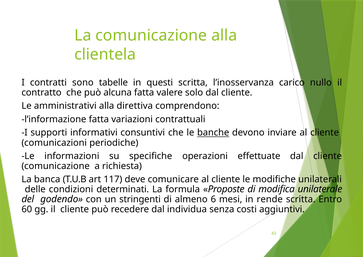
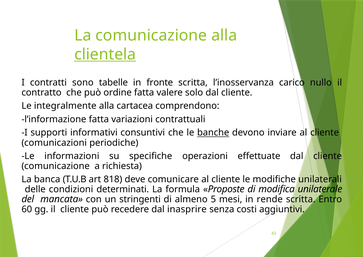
clientela underline: none -> present (105, 54)
questi: questi -> fronte (160, 82)
alcuna: alcuna -> ordine (118, 92)
amministrativi: amministrativi -> integralmente (65, 106)
direttiva: direttiva -> cartacea (135, 106)
117: 117 -> 818 (113, 179)
godendo: godendo -> mancata (62, 199)
6: 6 -> 5 (213, 199)
individua: individua -> inasprire (187, 209)
